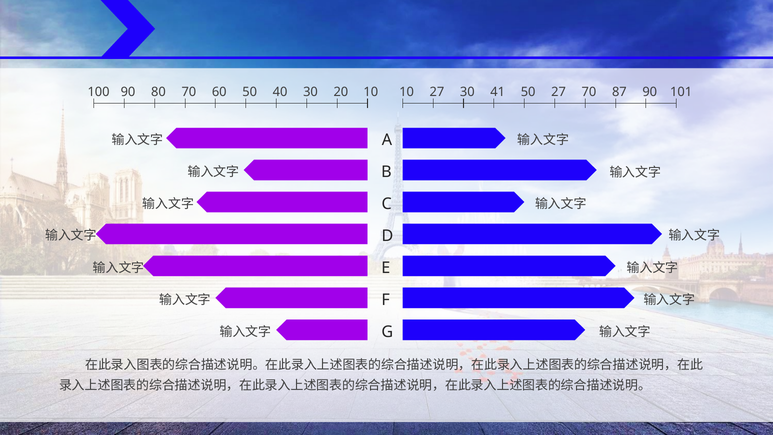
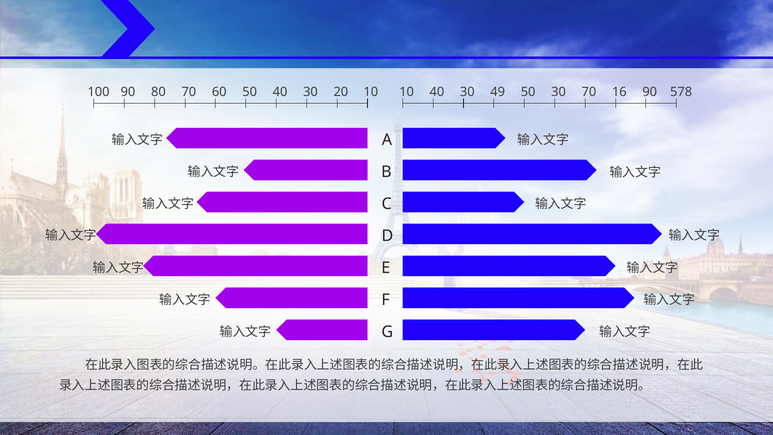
10 27: 27 -> 40 (437, 92)
41: 41 -> 49 (498, 92)
50 27: 27 -> 30 (559, 92)
87: 87 -> 16 (619, 92)
101: 101 -> 578 (681, 92)
